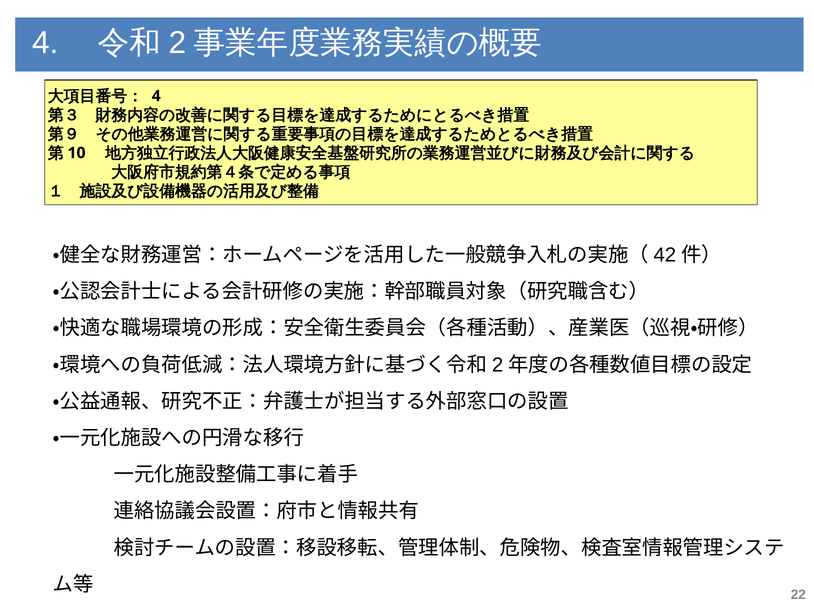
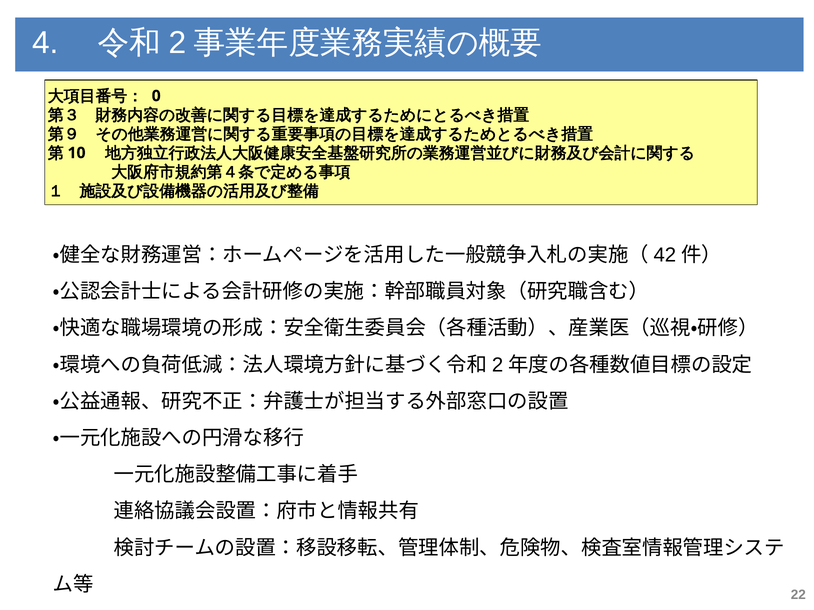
4: 4 -> 0 (156, 96)
